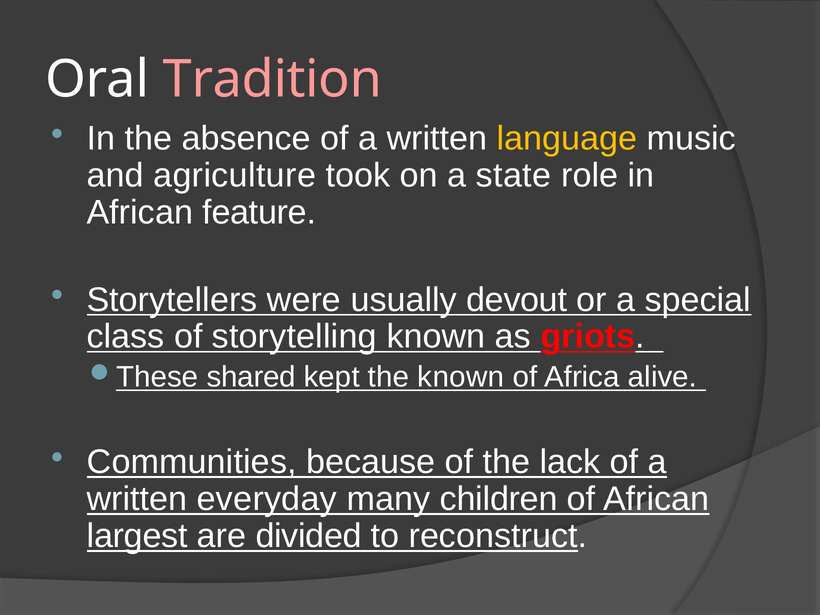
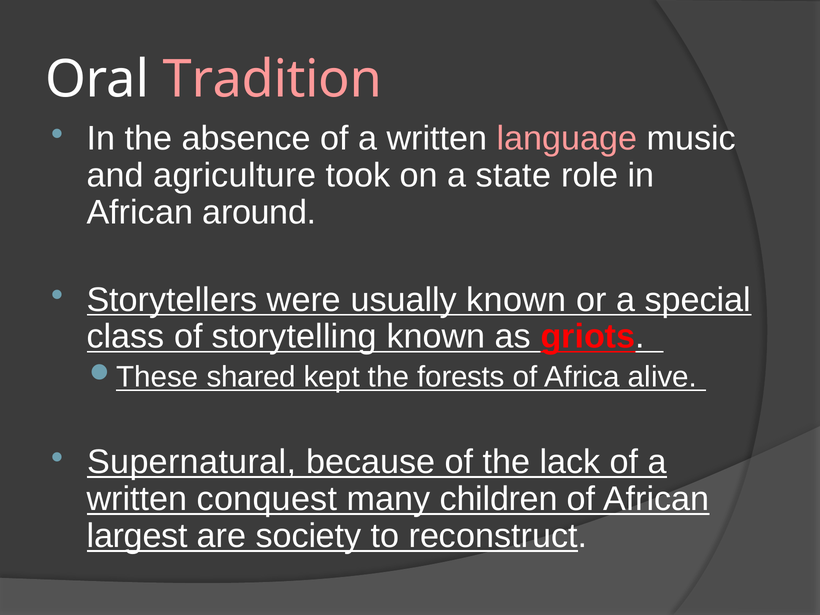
language colour: yellow -> pink (567, 138)
feature: feature -> around (259, 212)
usually devout: devout -> known (516, 300)
the known: known -> forests (461, 377)
Communities: Communities -> Supernatural (192, 462)
everyday: everyday -> conquest (267, 499)
divided: divided -> society (308, 536)
